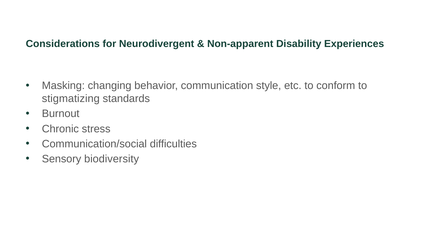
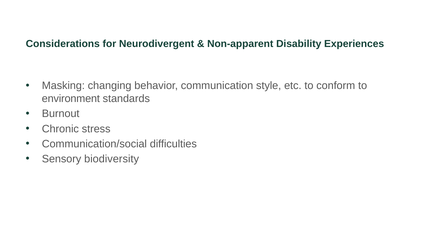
stigmatizing: stigmatizing -> environment (71, 99)
